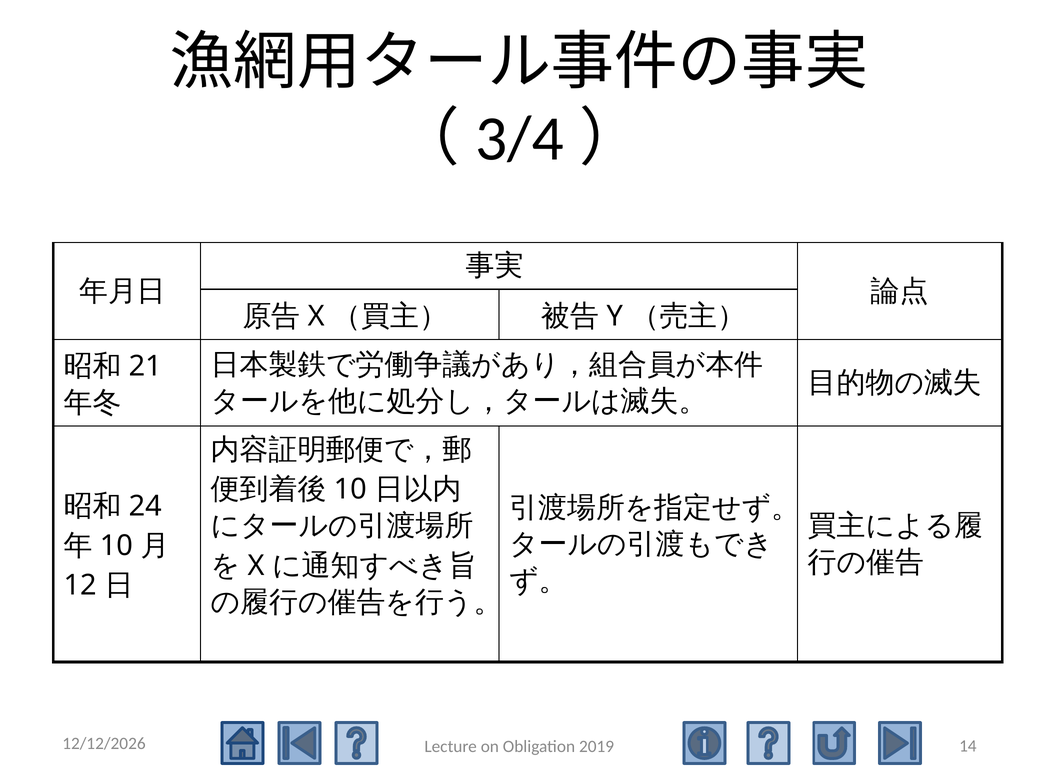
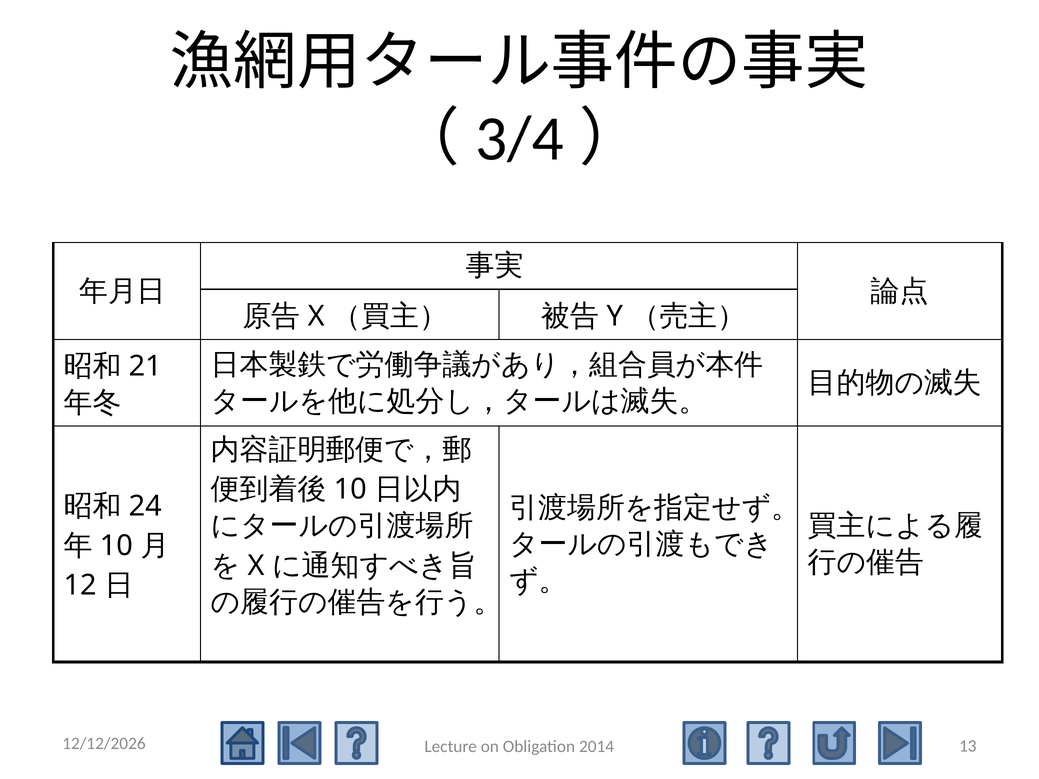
14: 14 -> 13 (968, 746)
2019: 2019 -> 2014 (597, 747)
